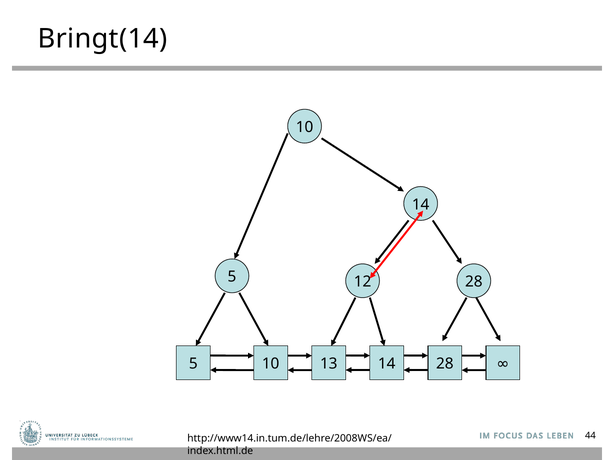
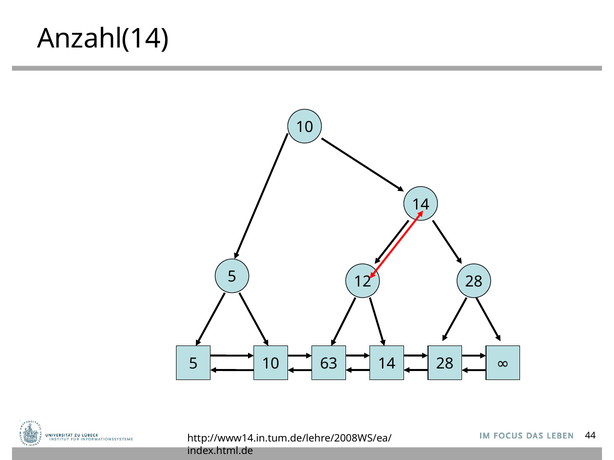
Bringt(14: Bringt(14 -> Anzahl(14 (103, 39)
13: 13 -> 63 (329, 364)
